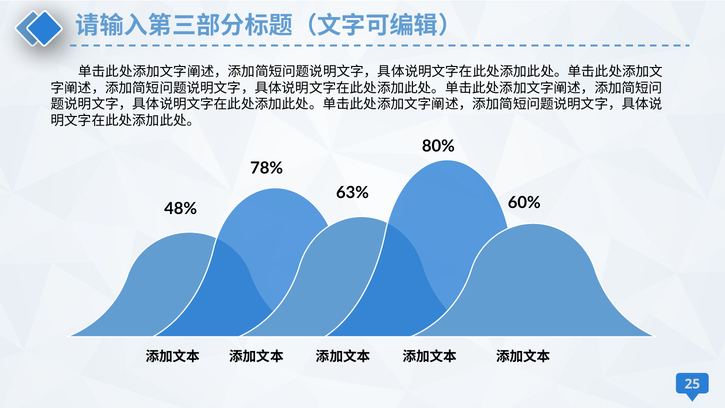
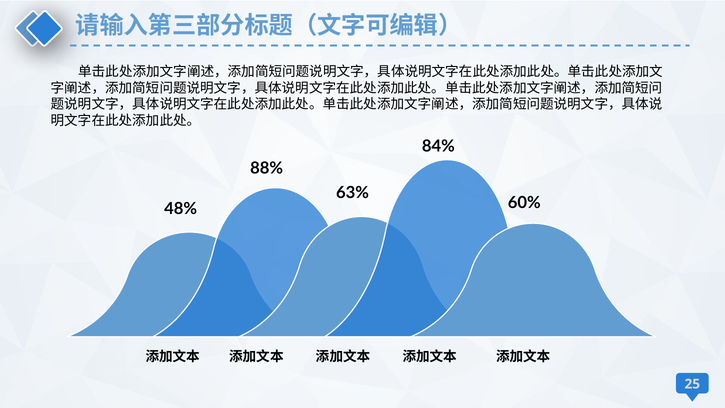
80%: 80% -> 84% (438, 146)
78%: 78% -> 88% (267, 168)
